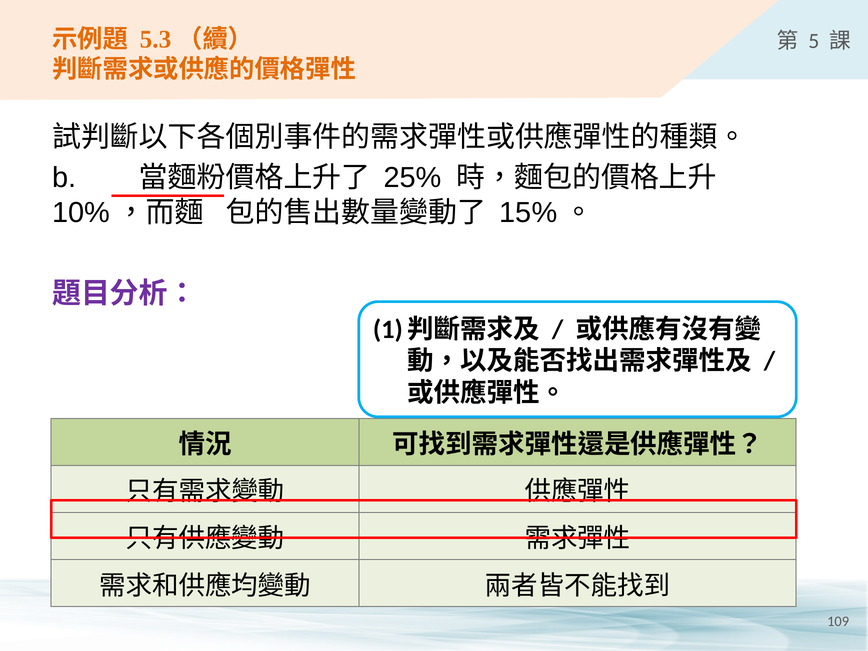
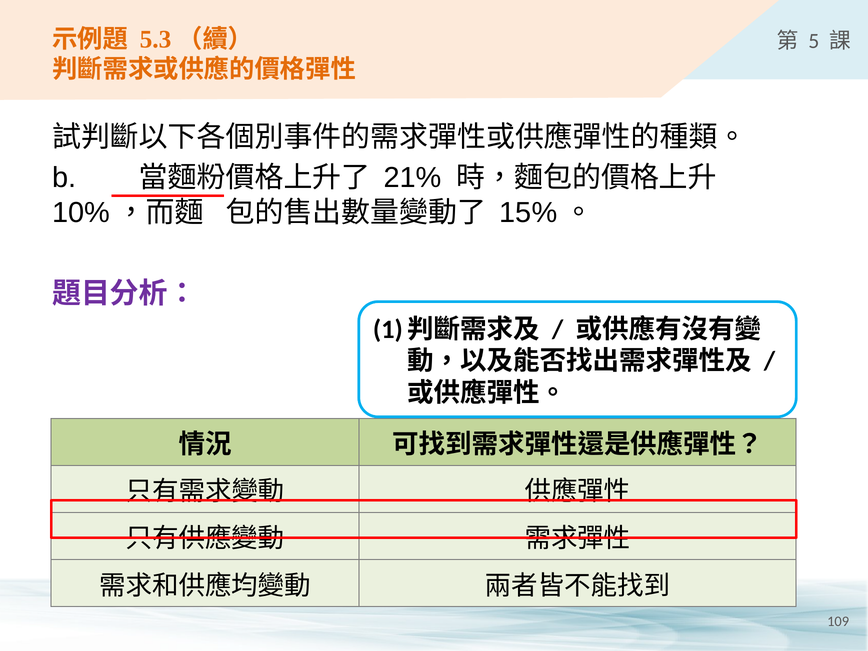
25%: 25% -> 21% (413, 178)
